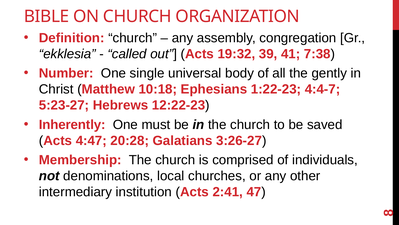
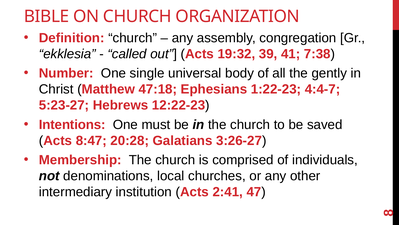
10:18: 10:18 -> 47:18 (158, 89)
Inherently: Inherently -> Intentions (72, 124)
4:47: 4:47 -> 8:47 (91, 140)
